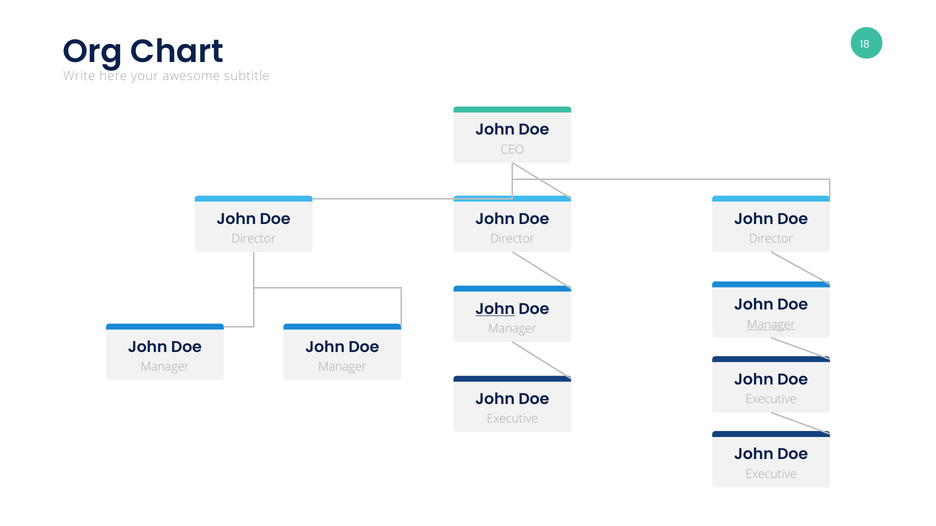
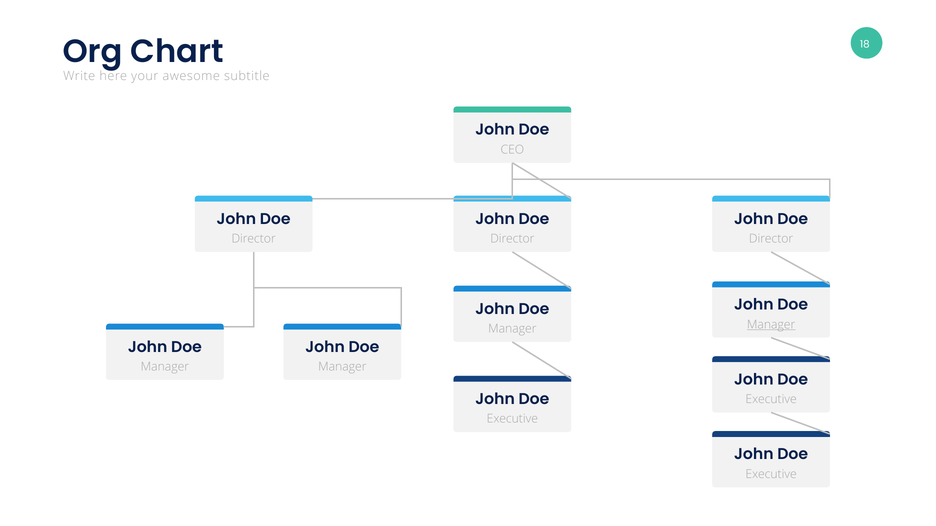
John underline: present -> none (495, 309)
